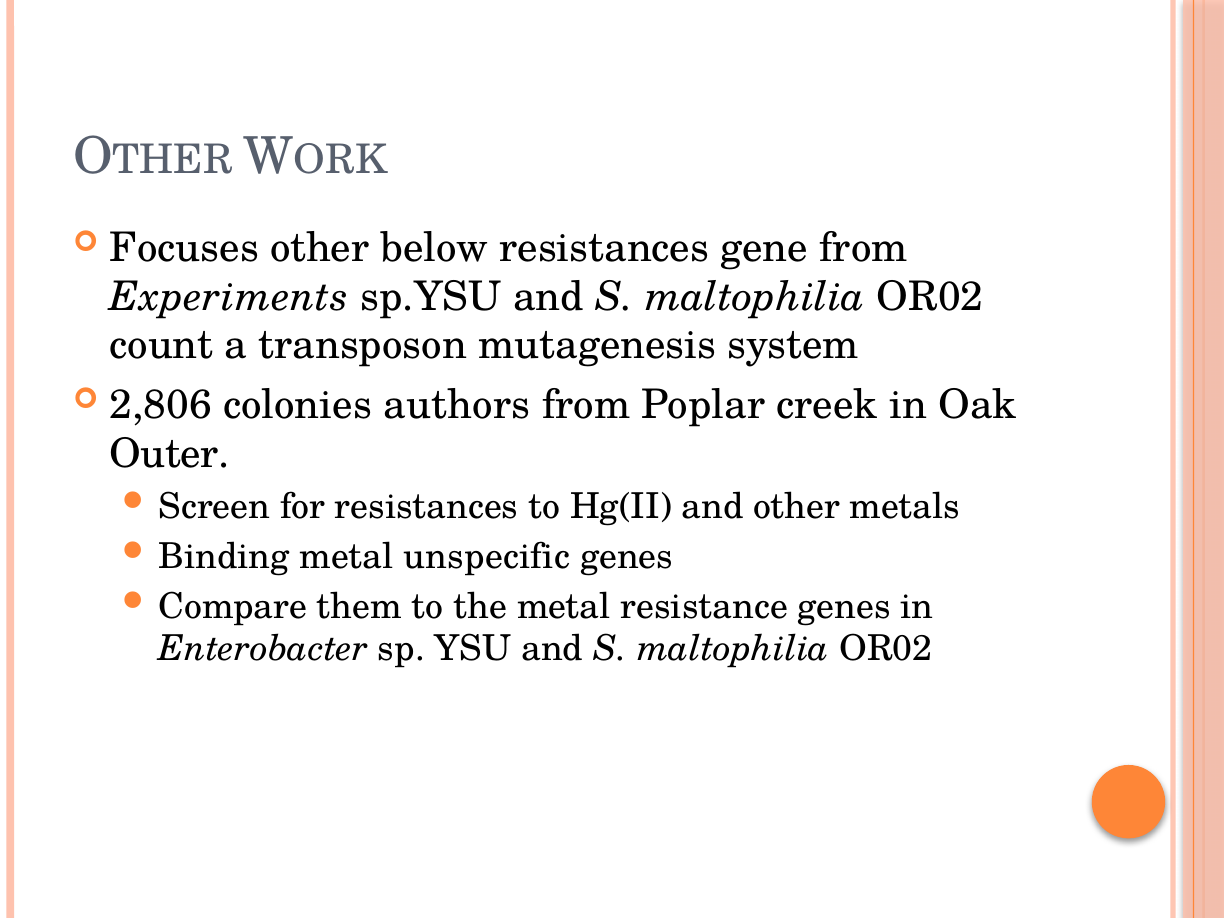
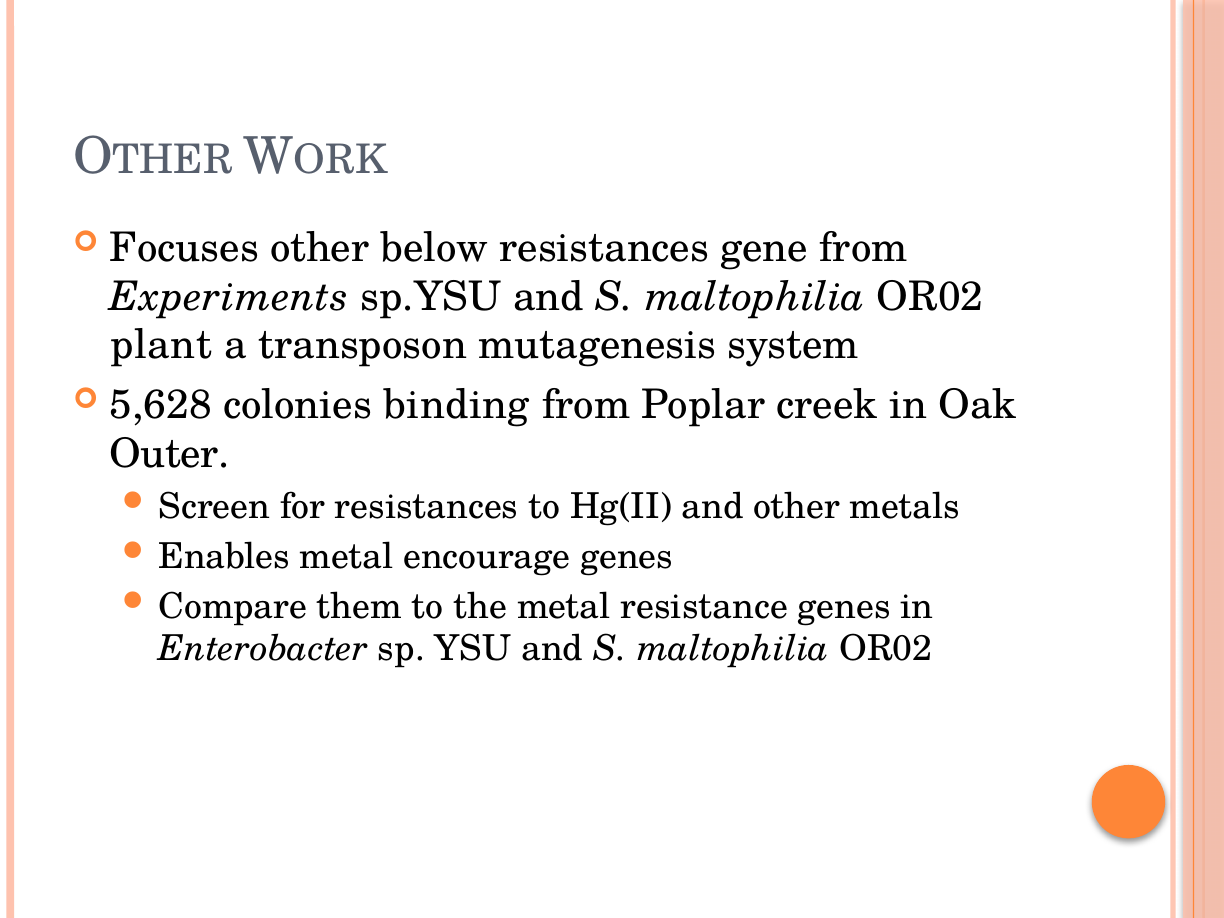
count: count -> plant (161, 345)
2,806: 2,806 -> 5,628 (161, 405)
authors: authors -> binding (457, 405)
Binding: Binding -> Enables (224, 556)
unspecific: unspecific -> encourage (487, 556)
